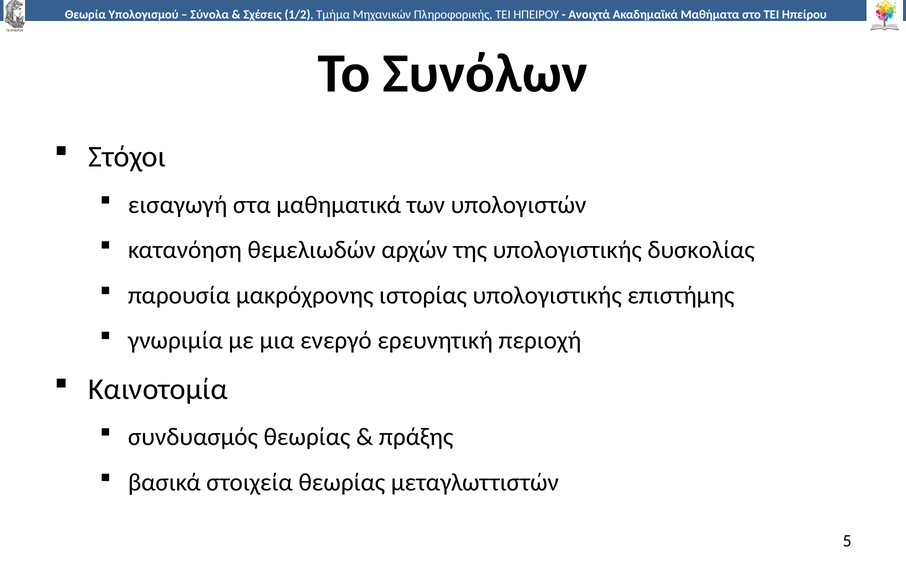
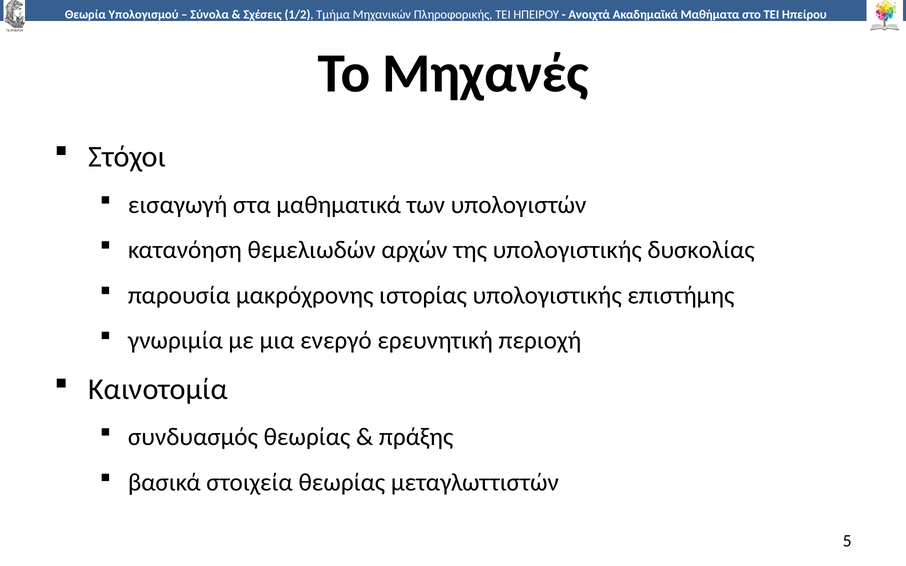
Συνόλων: Συνόλων -> Μηχανές (486, 74)
